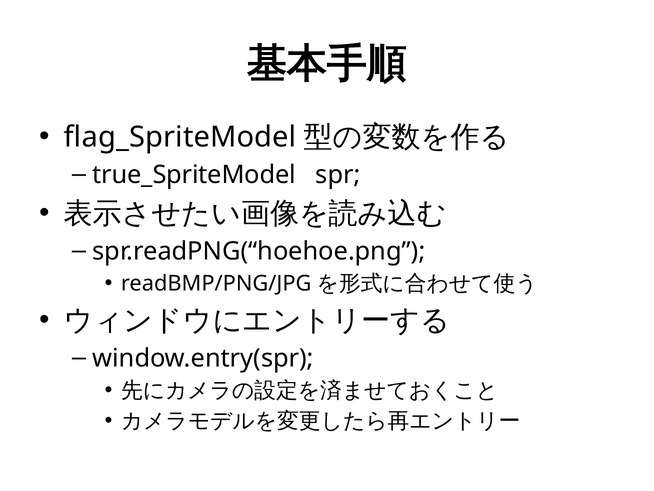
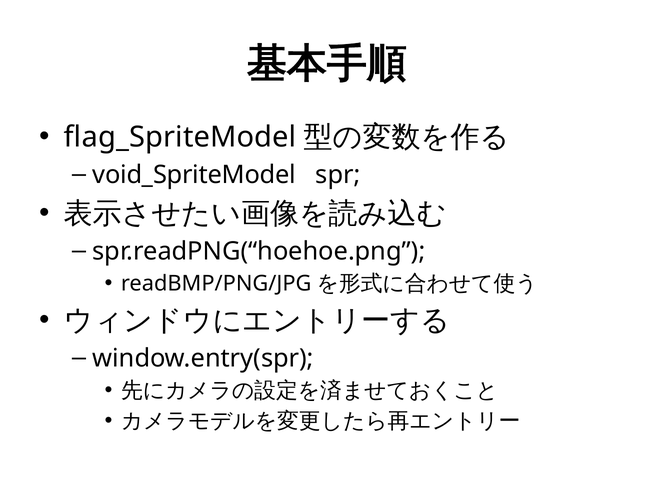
true_SpriteModel: true_SpriteModel -> void_SpriteModel (194, 175)
